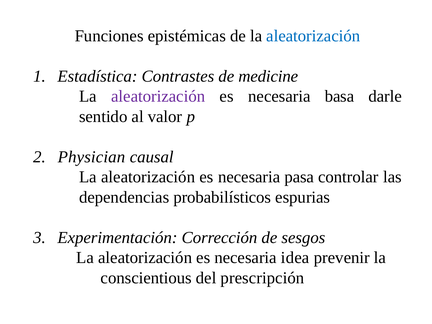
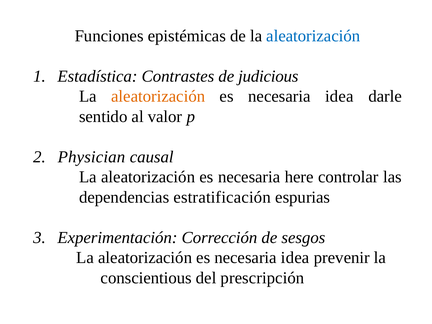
medicine: medicine -> judicious (268, 76)
aleatorización colour: purple -> orange (158, 96)
basa: basa -> idea (339, 96)
pasa: pasa -> here (299, 177)
probabilísticos: probabilísticos -> estratificación (222, 197)
